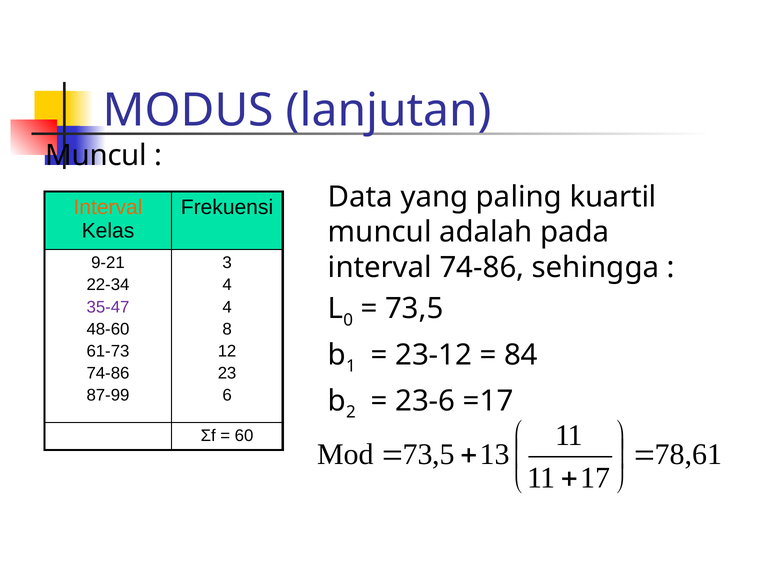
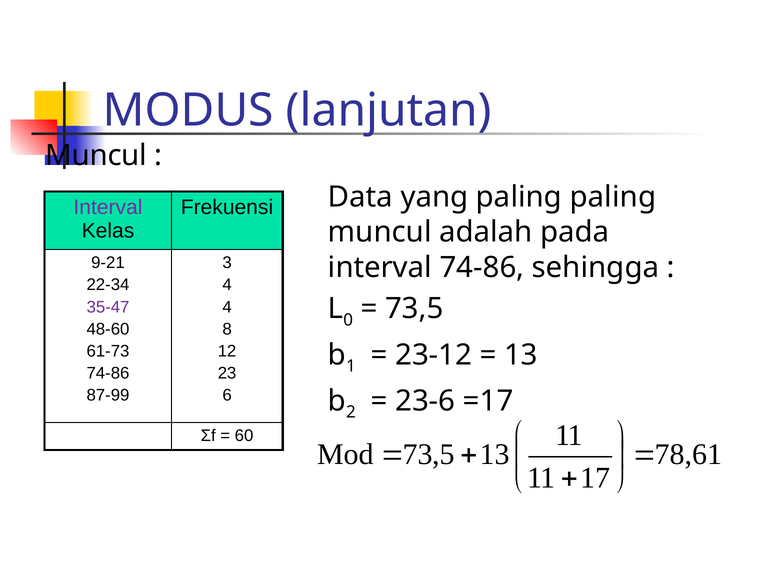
paling kuartil: kuartil -> paling (613, 197)
Interval colour: orange -> purple (108, 208)
84: 84 -> 13 (521, 355)
